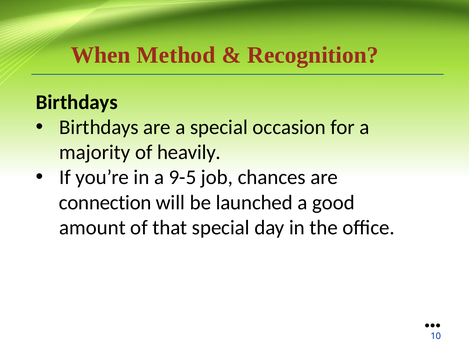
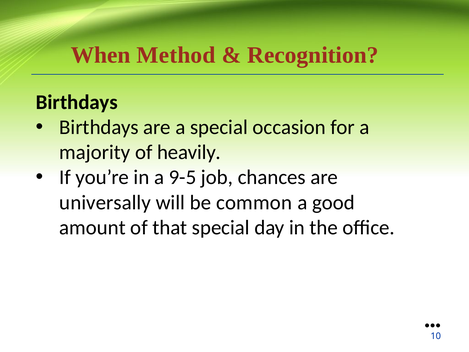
connection: connection -> universally (105, 202)
launched: launched -> common (254, 202)
